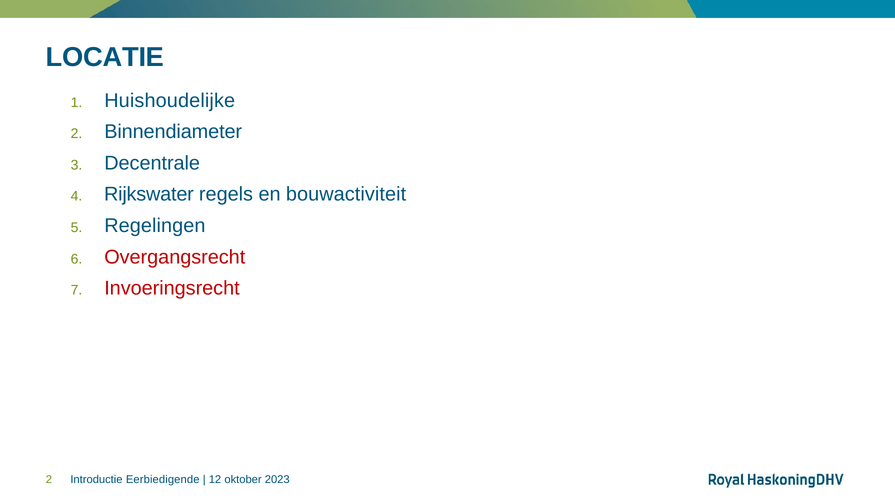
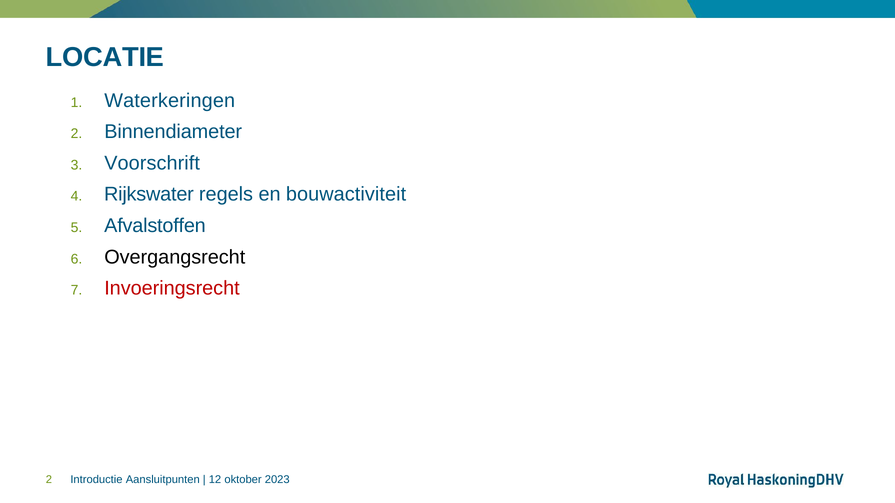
Huishoudelijke: Huishoudelijke -> Waterkeringen (170, 101)
Decentrale: Decentrale -> Voorschrift (152, 163)
Regelingen: Regelingen -> Afvalstoffen (155, 226)
Overgangsrecht colour: red -> black (175, 257)
Eerbiedigende: Eerbiedigende -> Aansluitpunten (163, 480)
